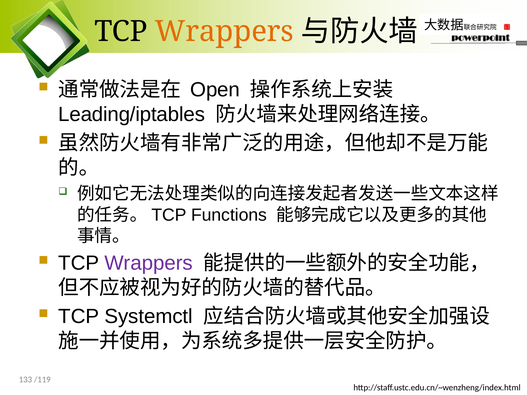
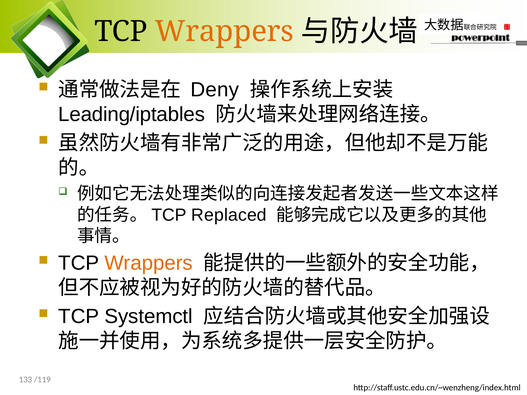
Open: Open -> Deny (215, 90)
Functions: Functions -> Replaced (229, 215)
Wrappers colour: purple -> orange (149, 263)
